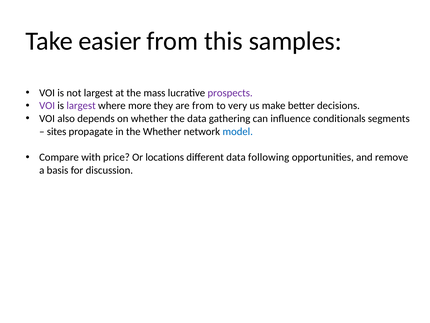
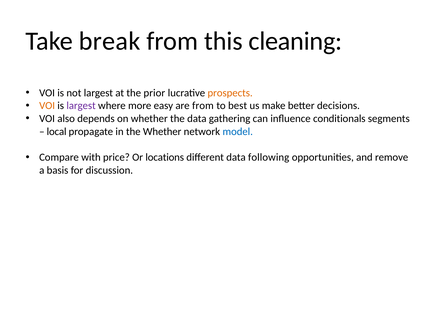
easier: easier -> break (110, 41)
samples: samples -> cleaning (295, 41)
mass: mass -> prior (154, 93)
prospects colour: purple -> orange (230, 93)
VOI colour: purple -> orange (47, 106)
they: they -> easy (163, 106)
very: very -> best (238, 106)
sites: sites -> local (57, 131)
